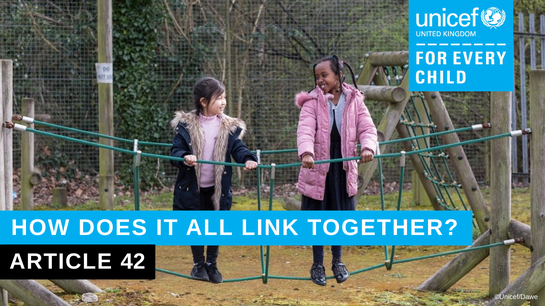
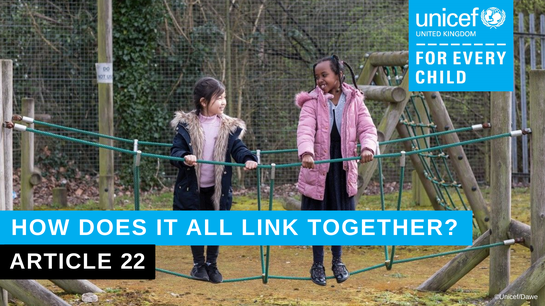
42: 42 -> 22 (133, 262)
